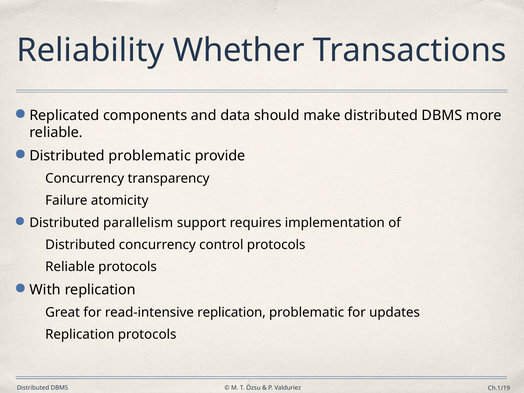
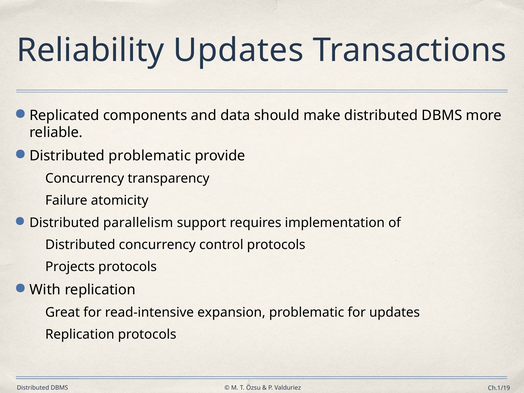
Reliability Whether: Whether -> Updates (238, 50)
Reliable: Reliable -> Projects (70, 267)
read-intensive replication: replication -> expansion (231, 312)
